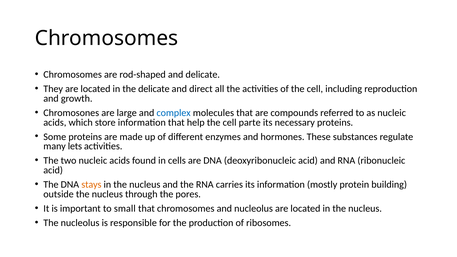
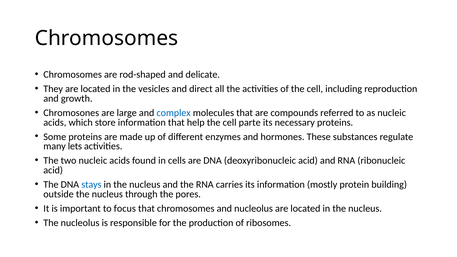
the delicate: delicate -> vesicles (154, 89)
stays colour: orange -> blue (91, 185)
small: small -> focus (125, 209)
